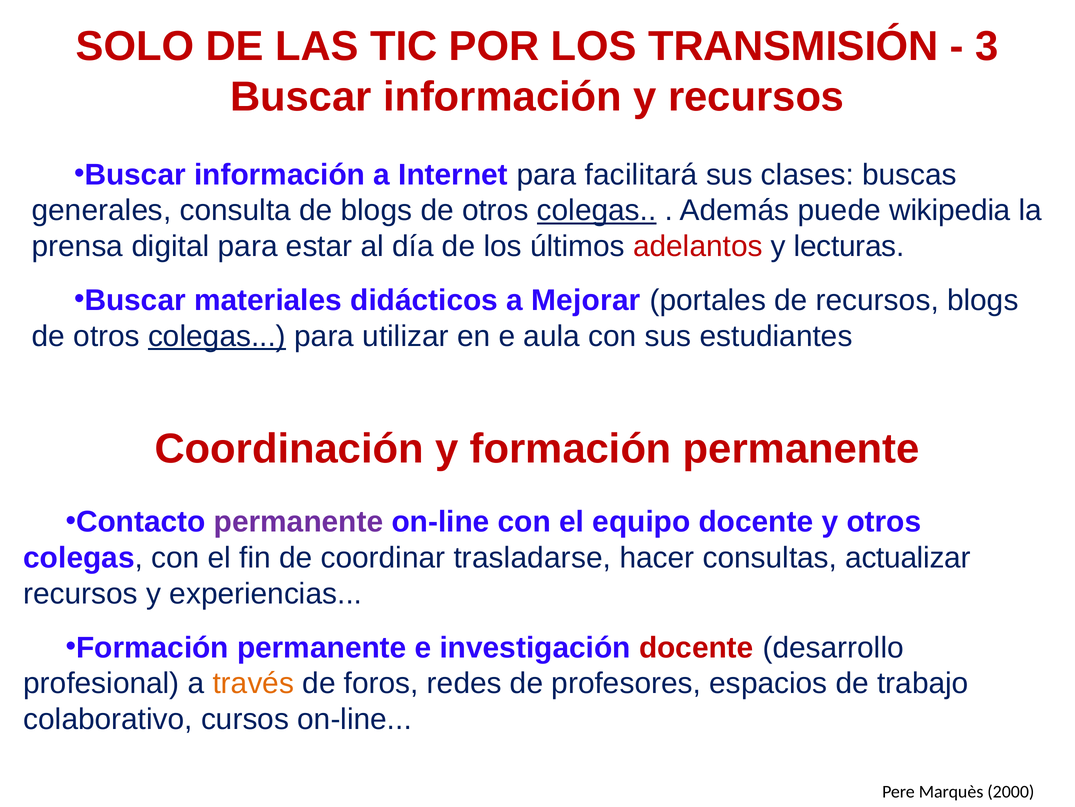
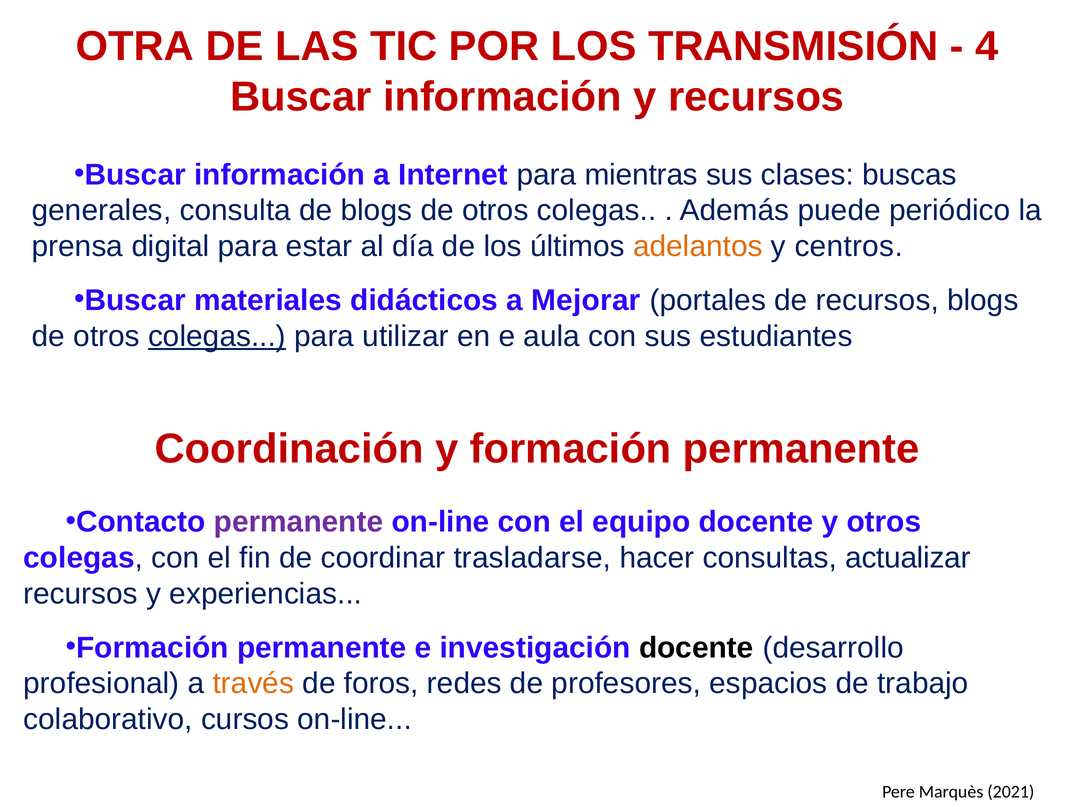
SOLO: SOLO -> OTRA (135, 47)
3: 3 -> 4 (987, 47)
facilitará: facilitará -> mientras (641, 175)
colegas underline: present -> none (597, 210)
wikipedia: wikipedia -> periódico (950, 210)
adelantos colour: red -> orange (698, 246)
lecturas: lecturas -> centros (849, 246)
docente colour: red -> black (696, 647)
2000: 2000 -> 2021 (1011, 791)
